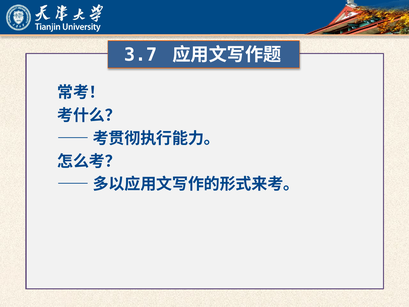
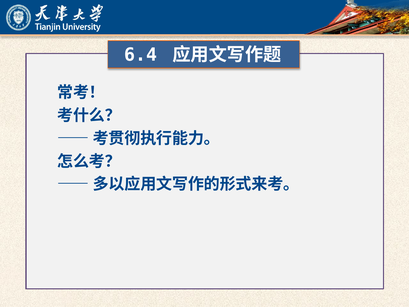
3.7: 3.7 -> 6.4 (141, 55)
